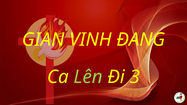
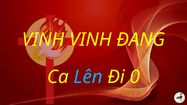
GIAN: GIAN -> VINH (43, 40)
Lên colour: light green -> light blue (88, 77)
3: 3 -> 0 (135, 77)
